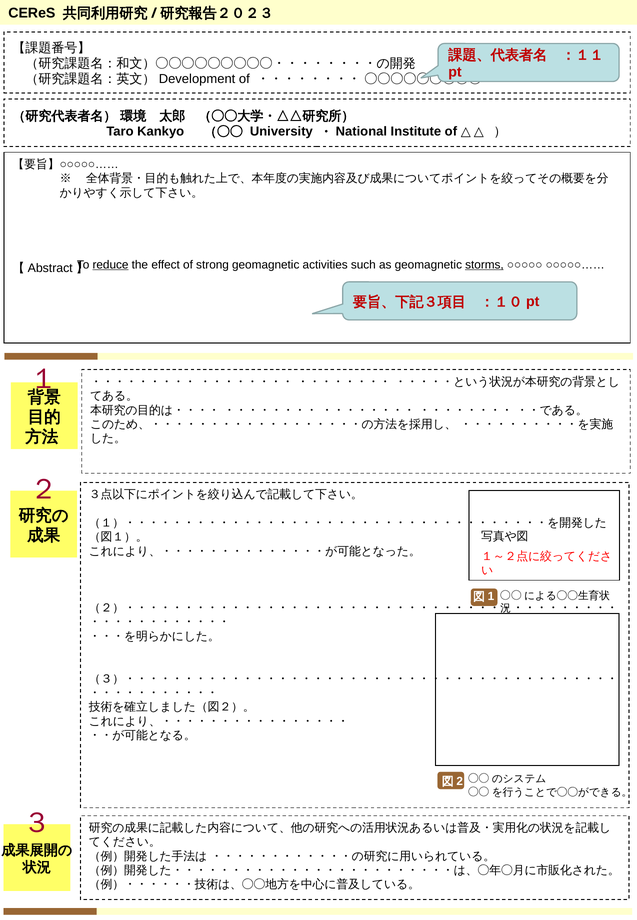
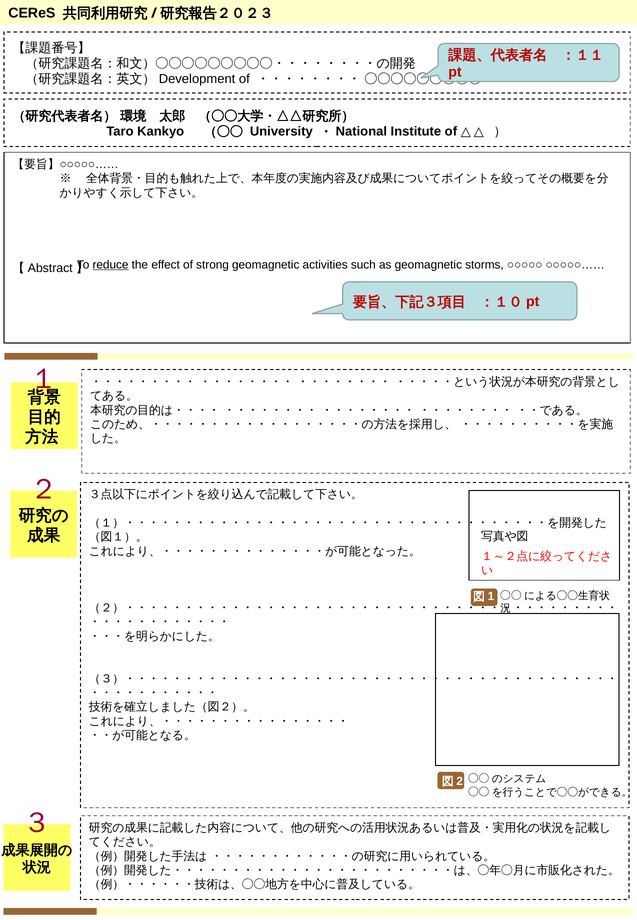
storms underline: present -> none (484, 265)
